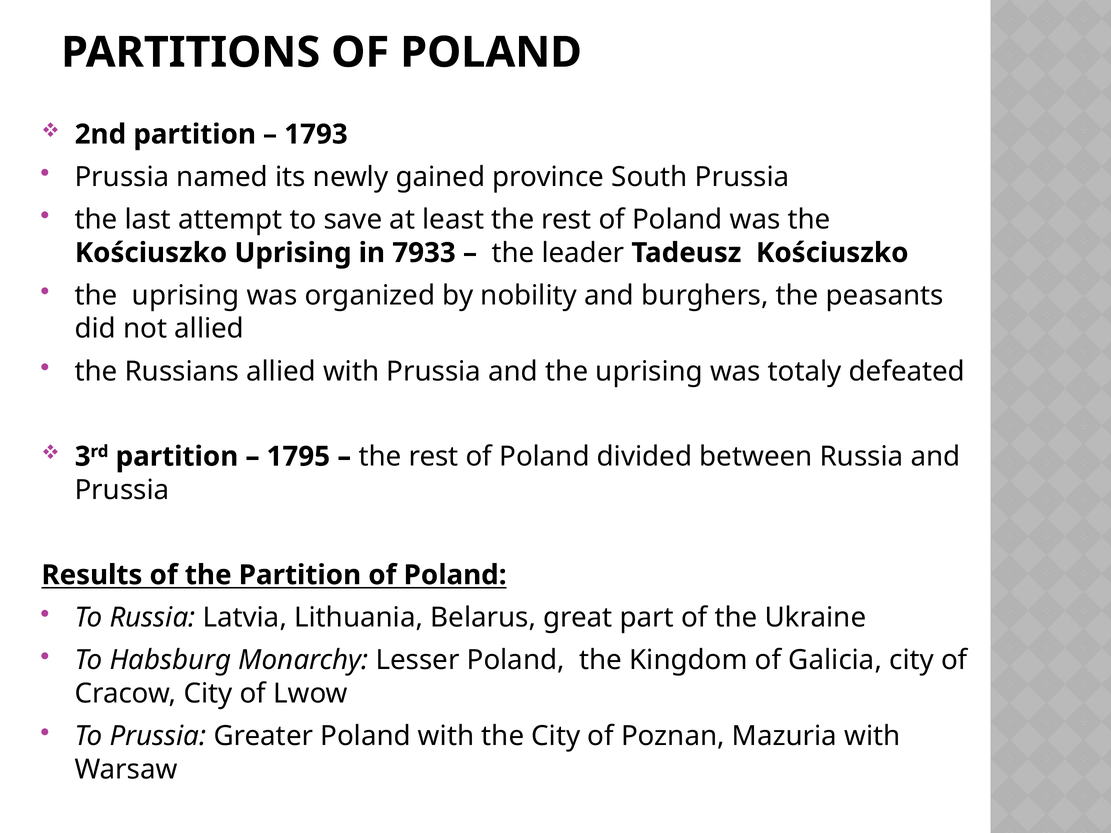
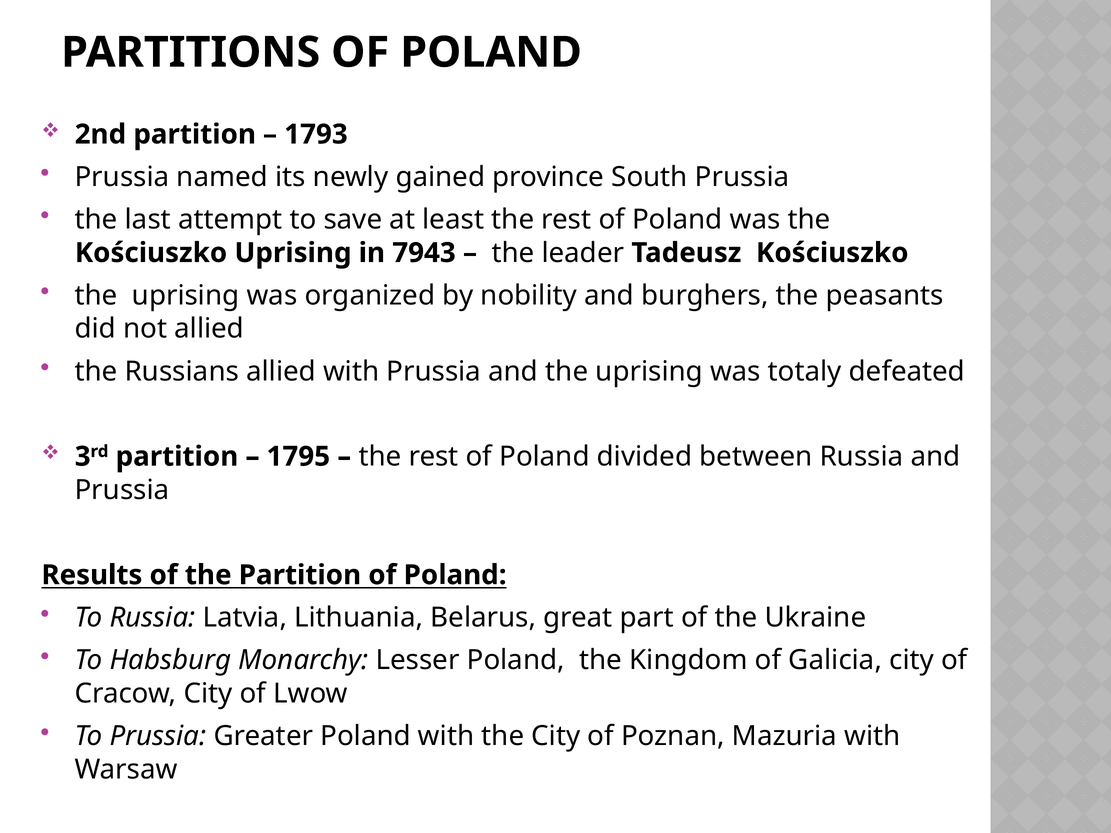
7933: 7933 -> 7943 (424, 253)
